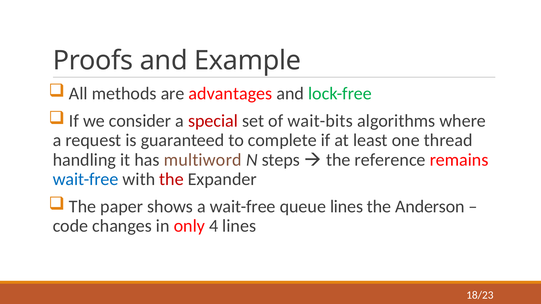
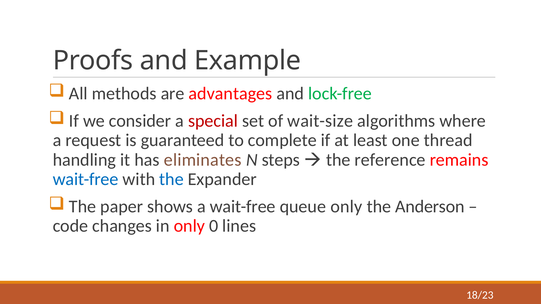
wait-bits: wait-bits -> wait-size (320, 121)
multiword: multiword -> eliminates (203, 160)
the colour: red -> blue (172, 179)
queue lines: lines -> only (346, 207)
4: 4 -> 0 (214, 226)
